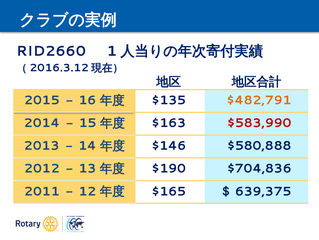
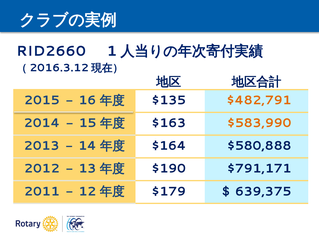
$583,990 colour: red -> orange (259, 123)
$146: $146 -> $164 (169, 145)
$704,836: $704,836 -> $791,171 (259, 168)
$165: $165 -> $179 (169, 191)
